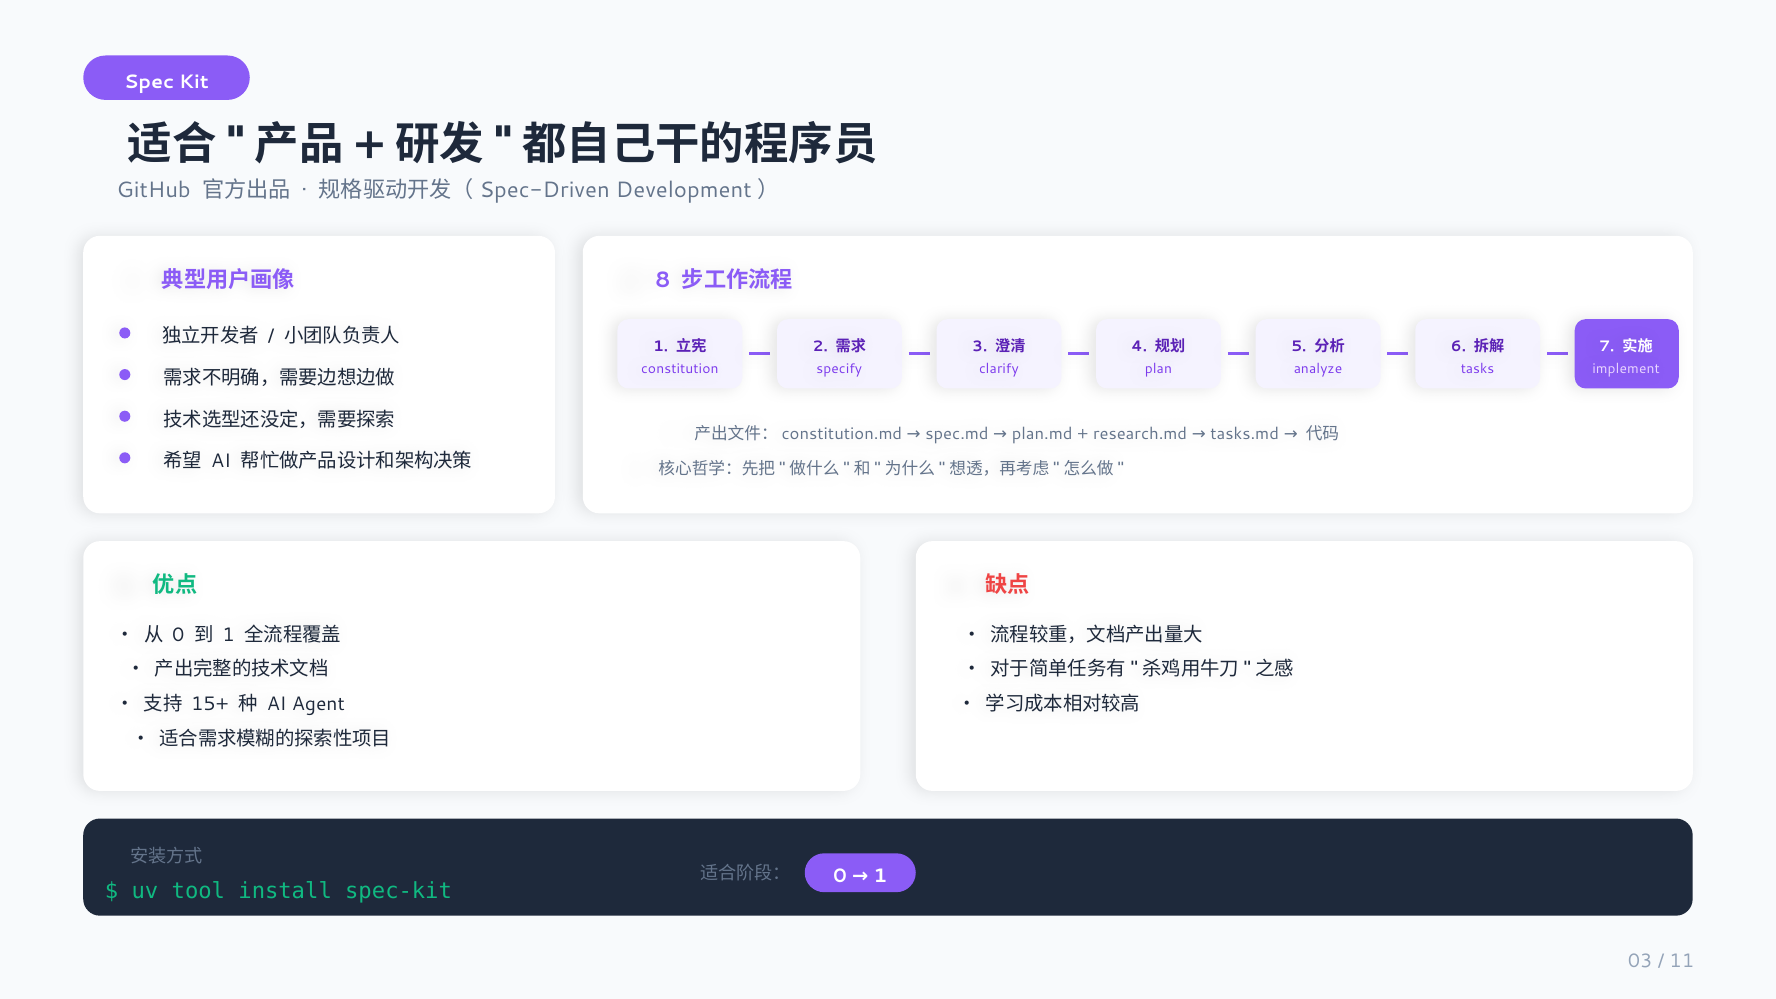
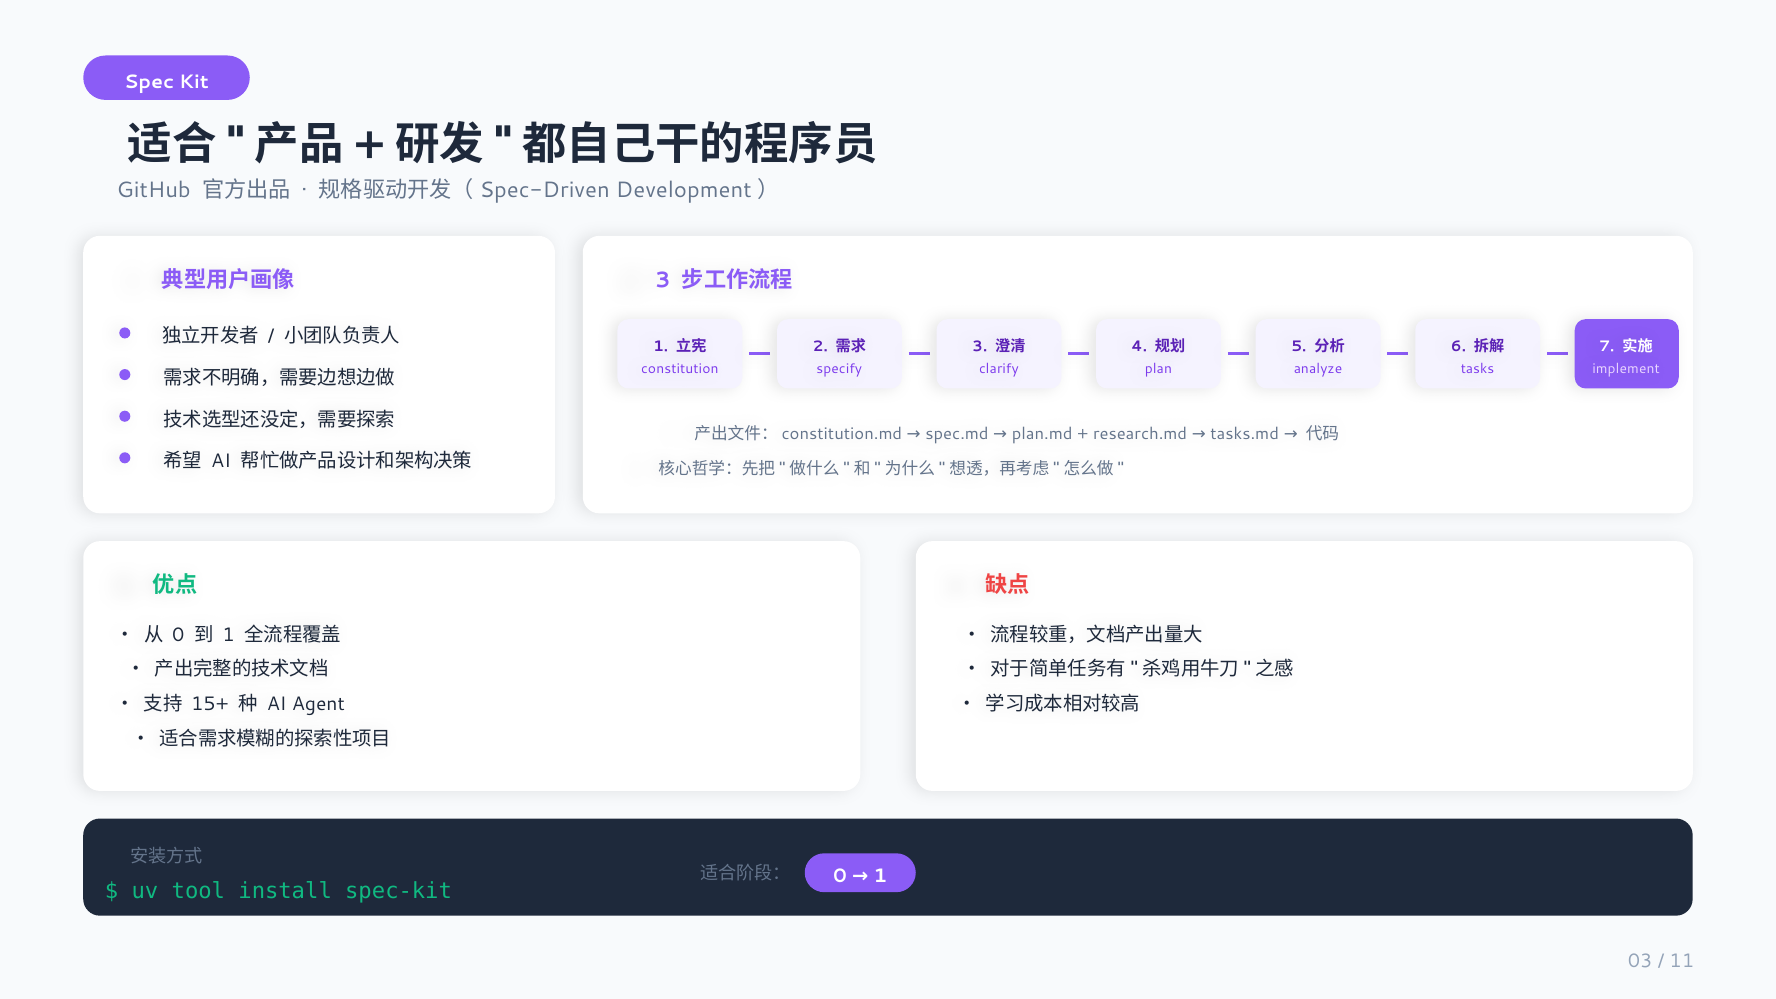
8: 8 -> 3 (663, 280)
